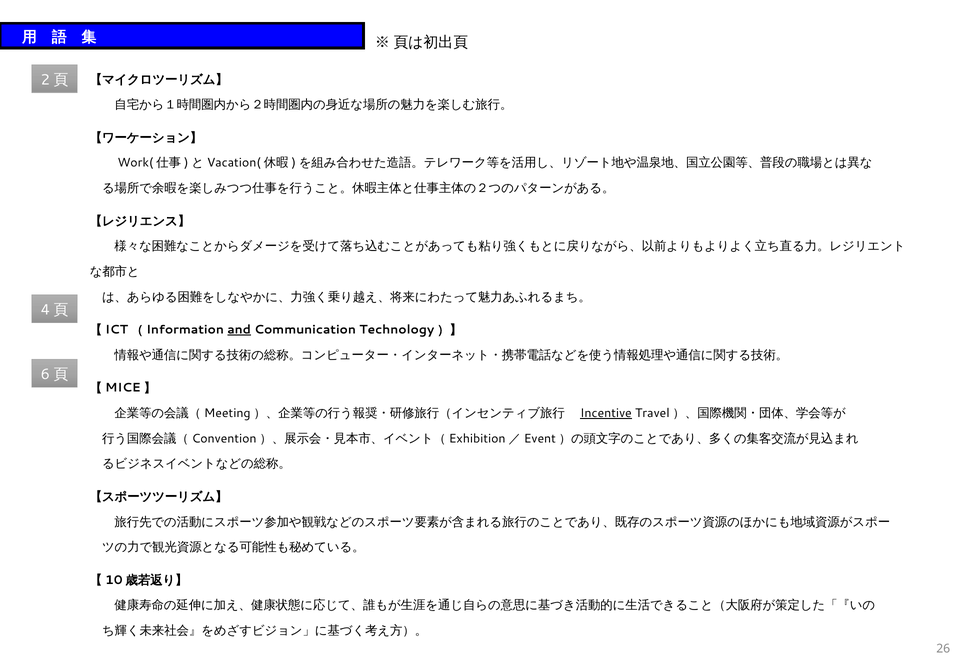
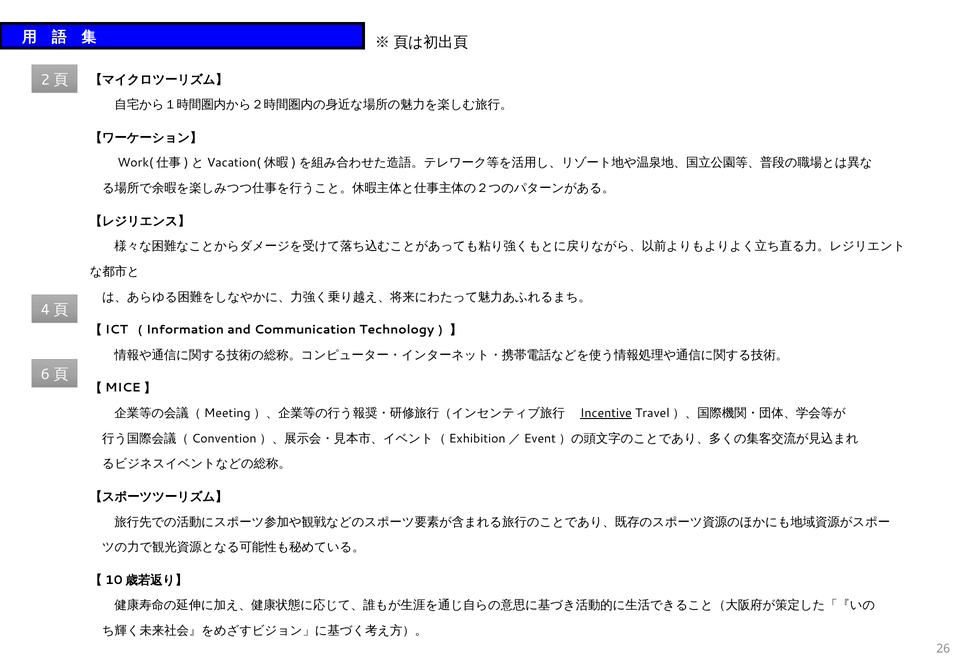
and underline: present -> none (239, 329)
